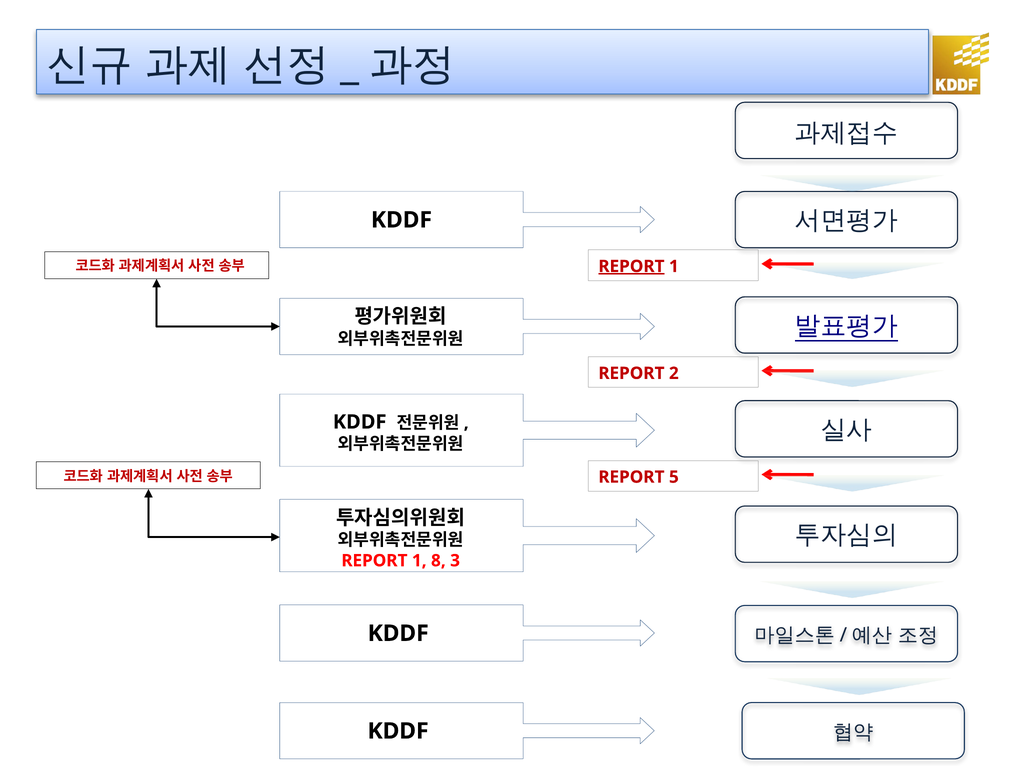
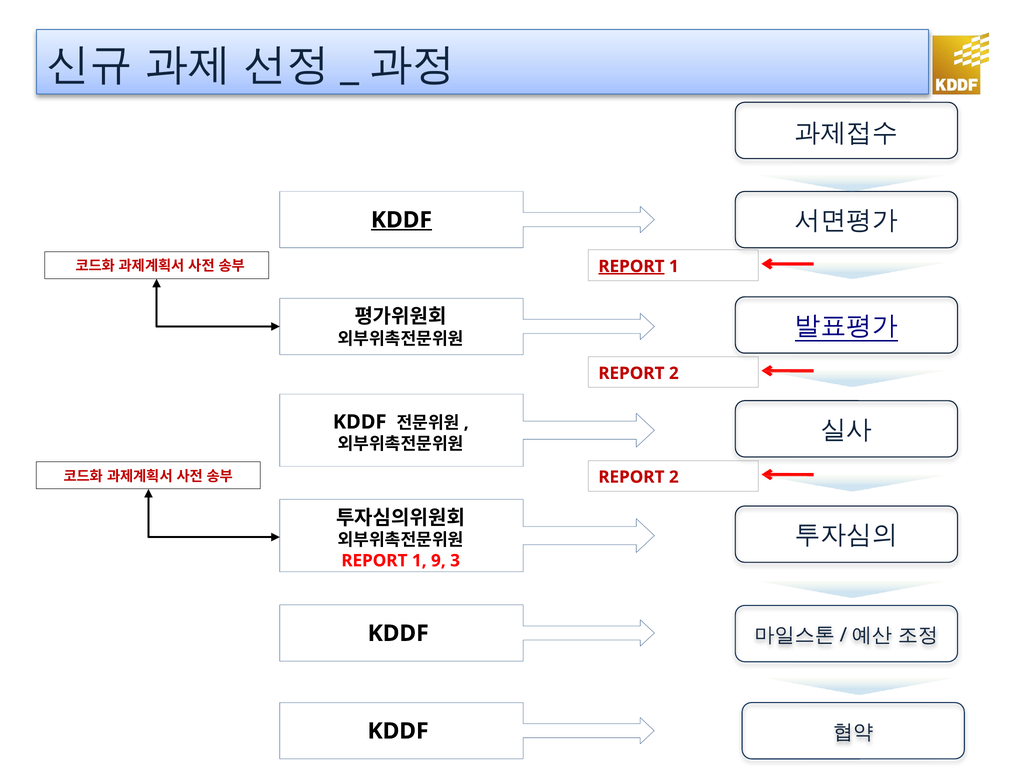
KDDF underline: none -> present (401, 220)
5: 5 -> 2 (674, 477)
8: 8 -> 9 (438, 561)
